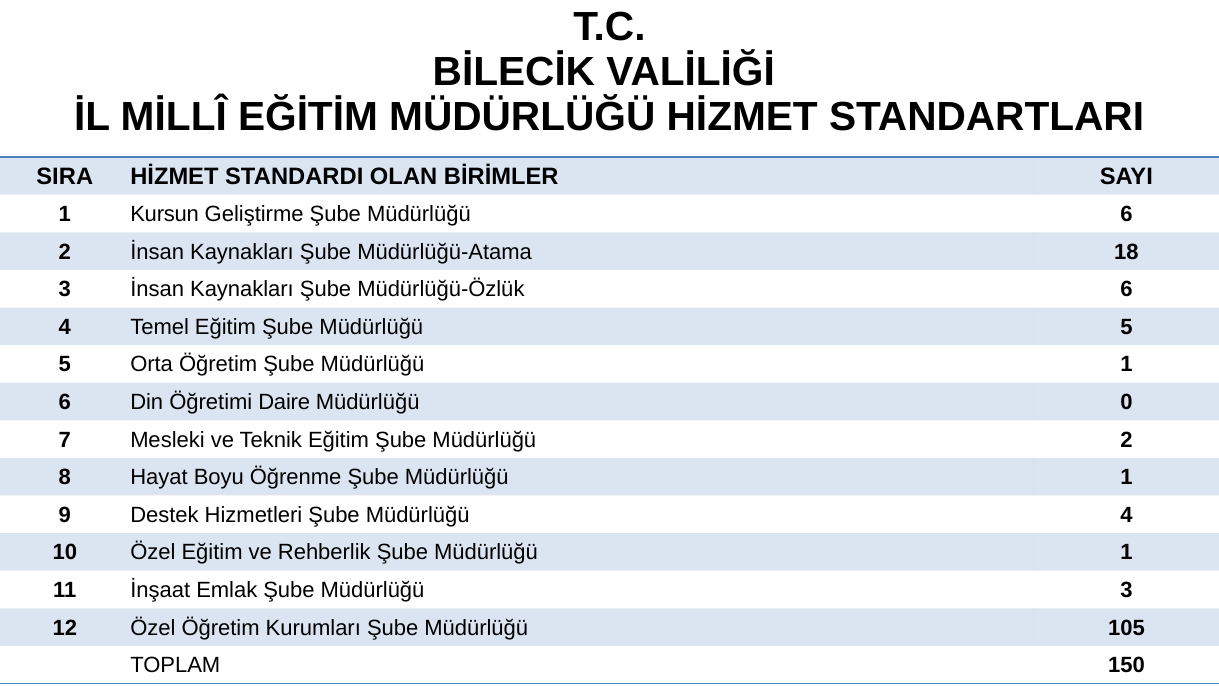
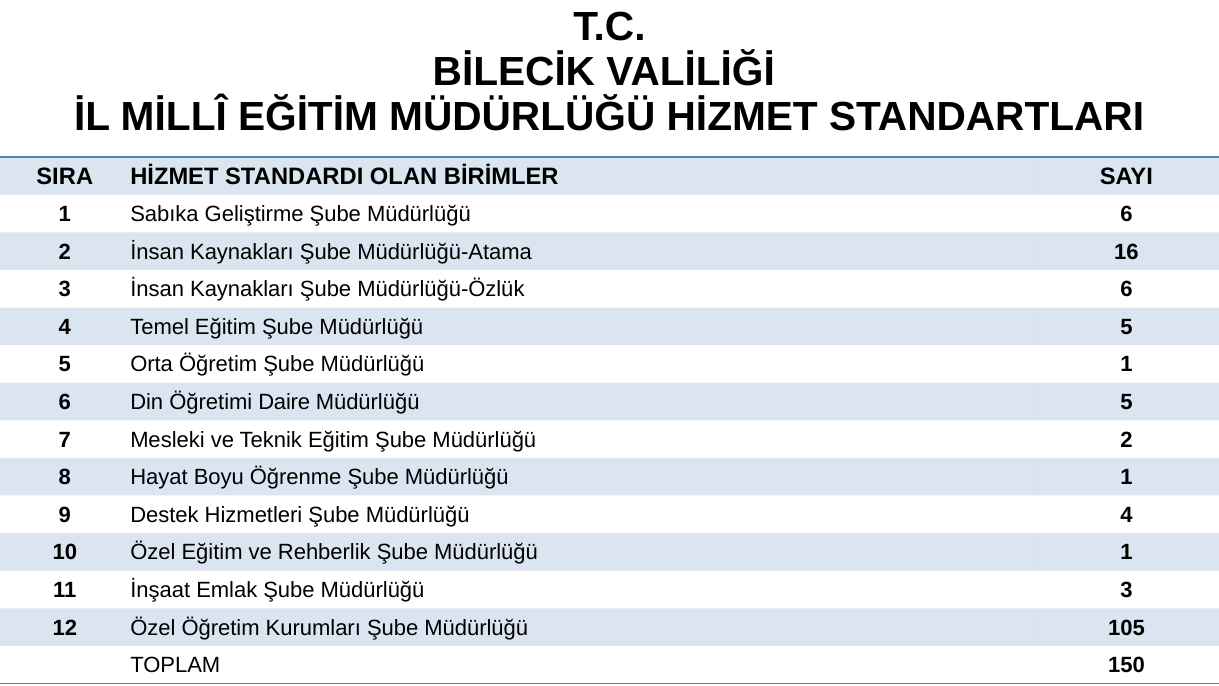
Kursun: Kursun -> Sabıka (165, 214)
18: 18 -> 16 (1126, 252)
0: 0 -> 5 (1126, 402)
